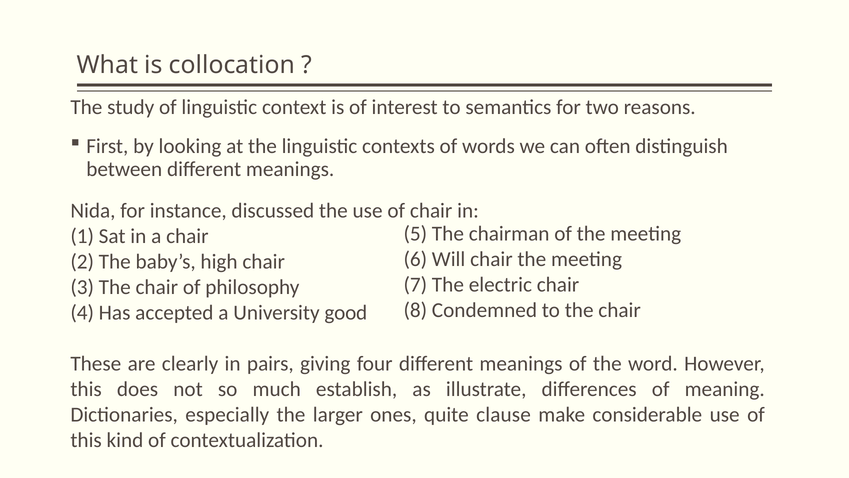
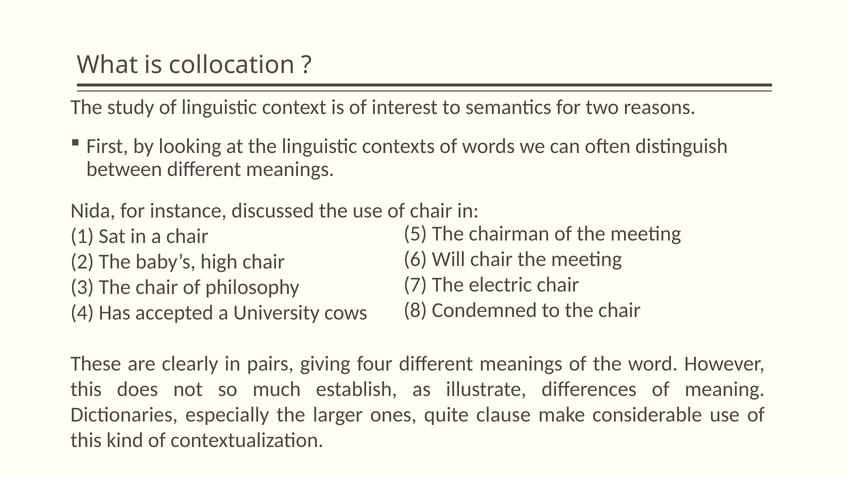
good: good -> cows (346, 313)
